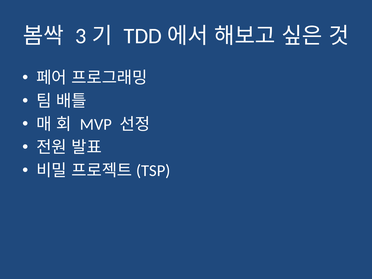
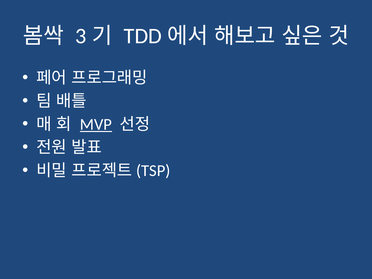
MVP underline: none -> present (96, 124)
